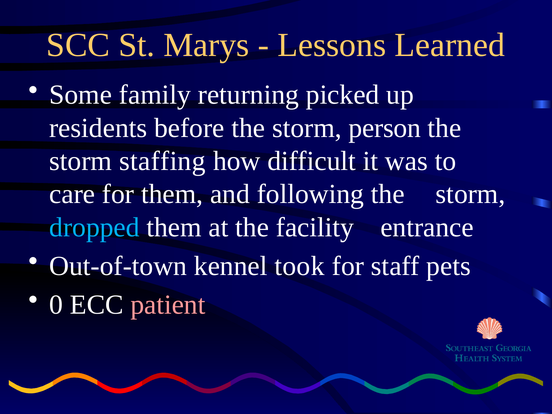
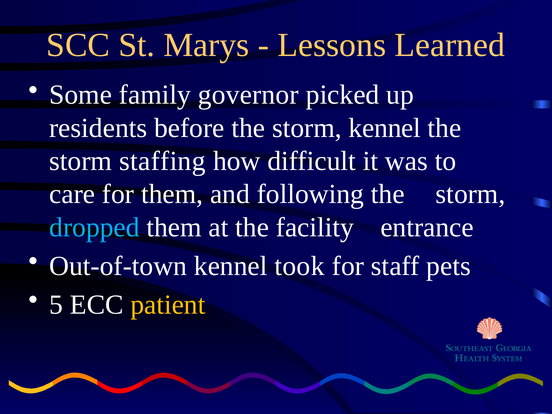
returning: returning -> governor (248, 95)
storm person: person -> kennel (385, 128)
0: 0 -> 5 (56, 305)
patient colour: pink -> yellow (168, 305)
